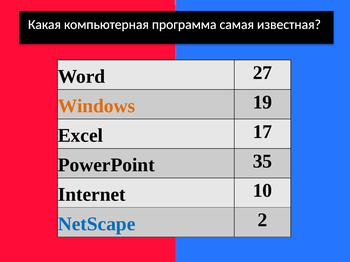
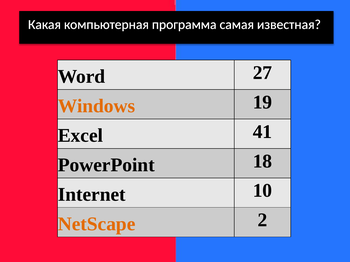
17: 17 -> 41 (262, 132)
35: 35 -> 18 (262, 161)
NetScape colour: blue -> orange (97, 224)
